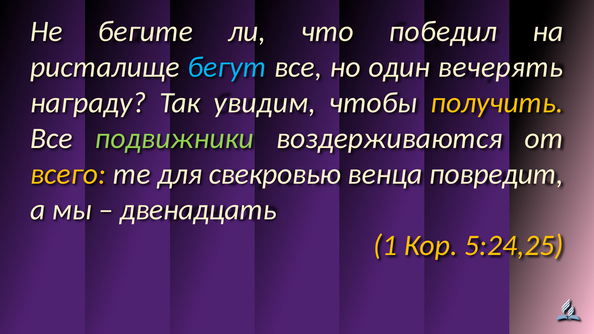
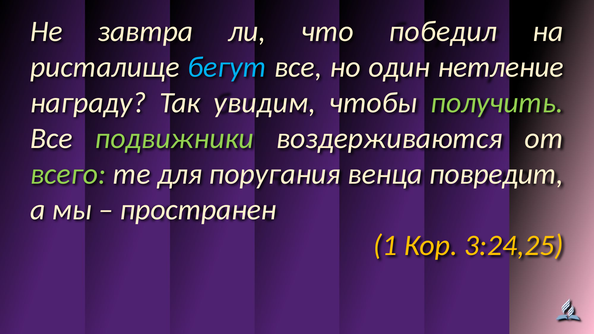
бегите: бегите -> завтра (145, 31)
вечерять: вечерять -> нетление (501, 67)
получить colour: yellow -> light green (497, 103)
всего colour: yellow -> light green (68, 174)
свекровью: свекровью -> поругания (275, 174)
двенадцать: двенадцать -> пространен (198, 210)
5:24,25: 5:24,25 -> 3:24,25 (514, 245)
